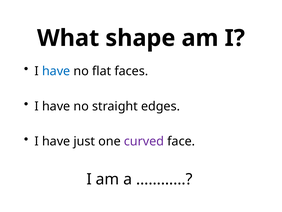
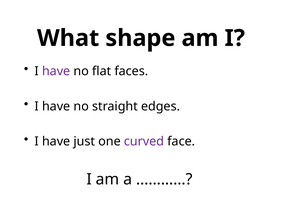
have colour: blue -> purple (56, 71)
